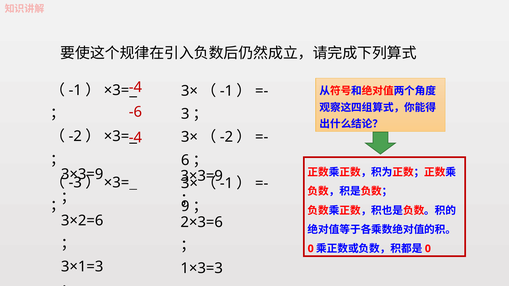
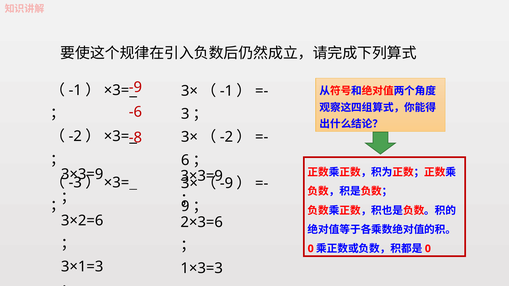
-4: -4 -> -9 (135, 88)
-4: -4 -> -8 (135, 138)
-1: -1 -> -9 (227, 183)
